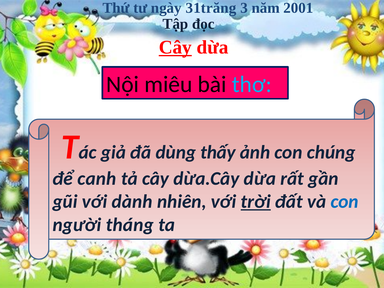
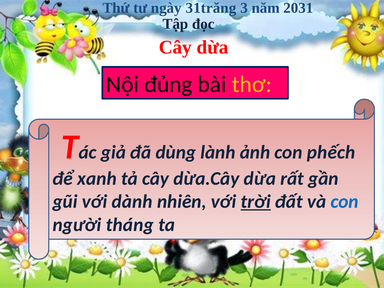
2001: 2001 -> 2031 (298, 8)
Cây underline: present -> none (175, 47)
miêu: miêu -> đủng (168, 84)
thơ colour: light blue -> yellow (252, 84)
thấy: thấy -> lành (218, 152)
chúng: chúng -> phếch (331, 152)
canh: canh -> xanh (97, 179)
